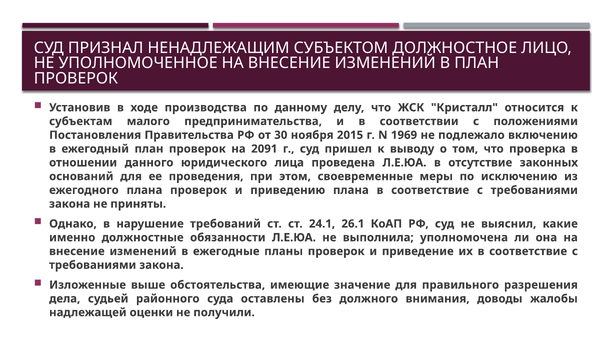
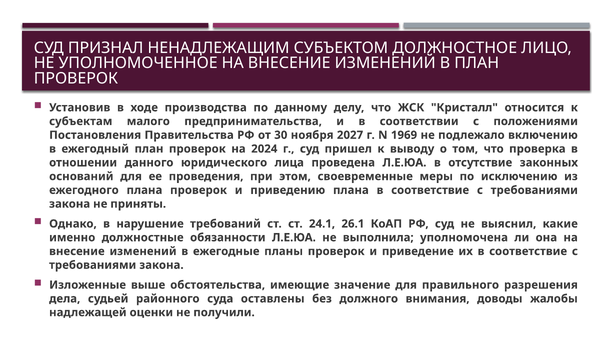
2015: 2015 -> 2027 (350, 135)
2091: 2091 -> 2024 (264, 149)
